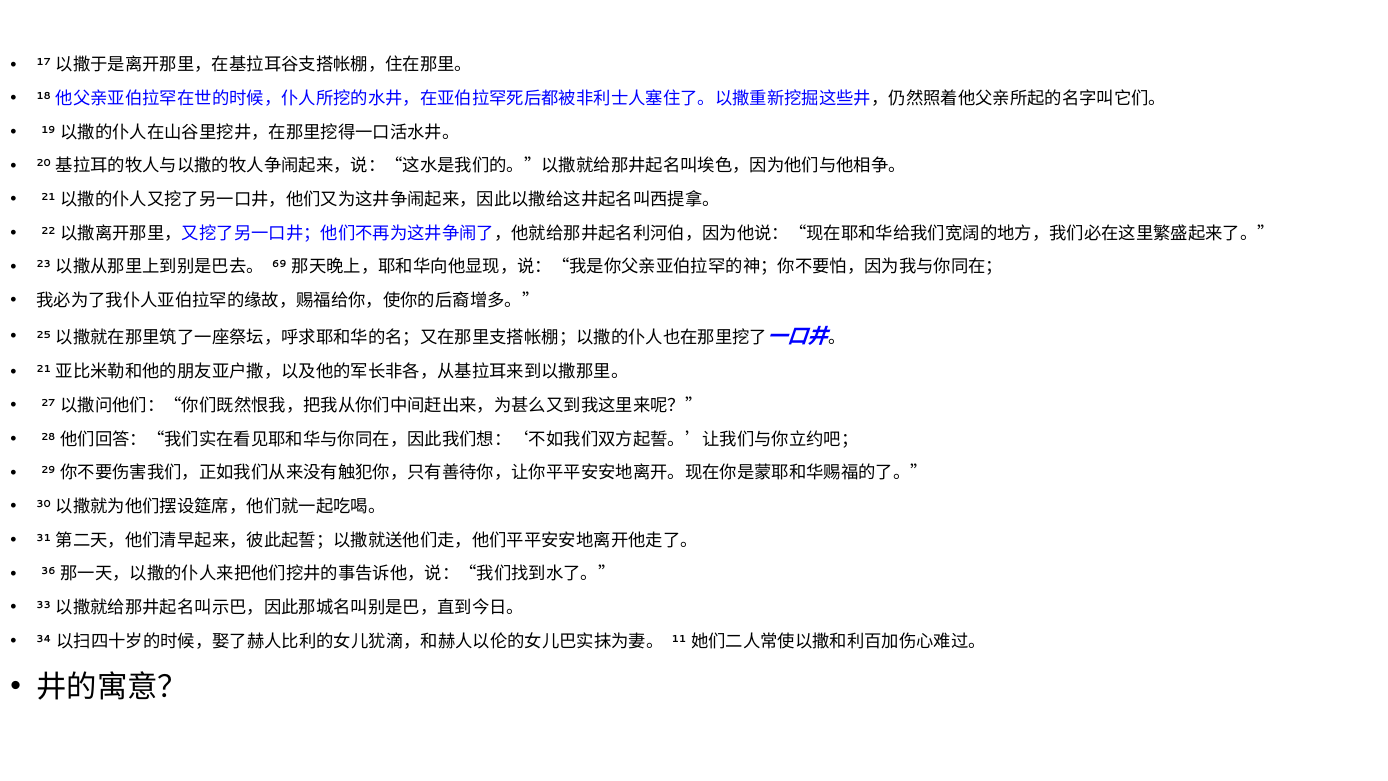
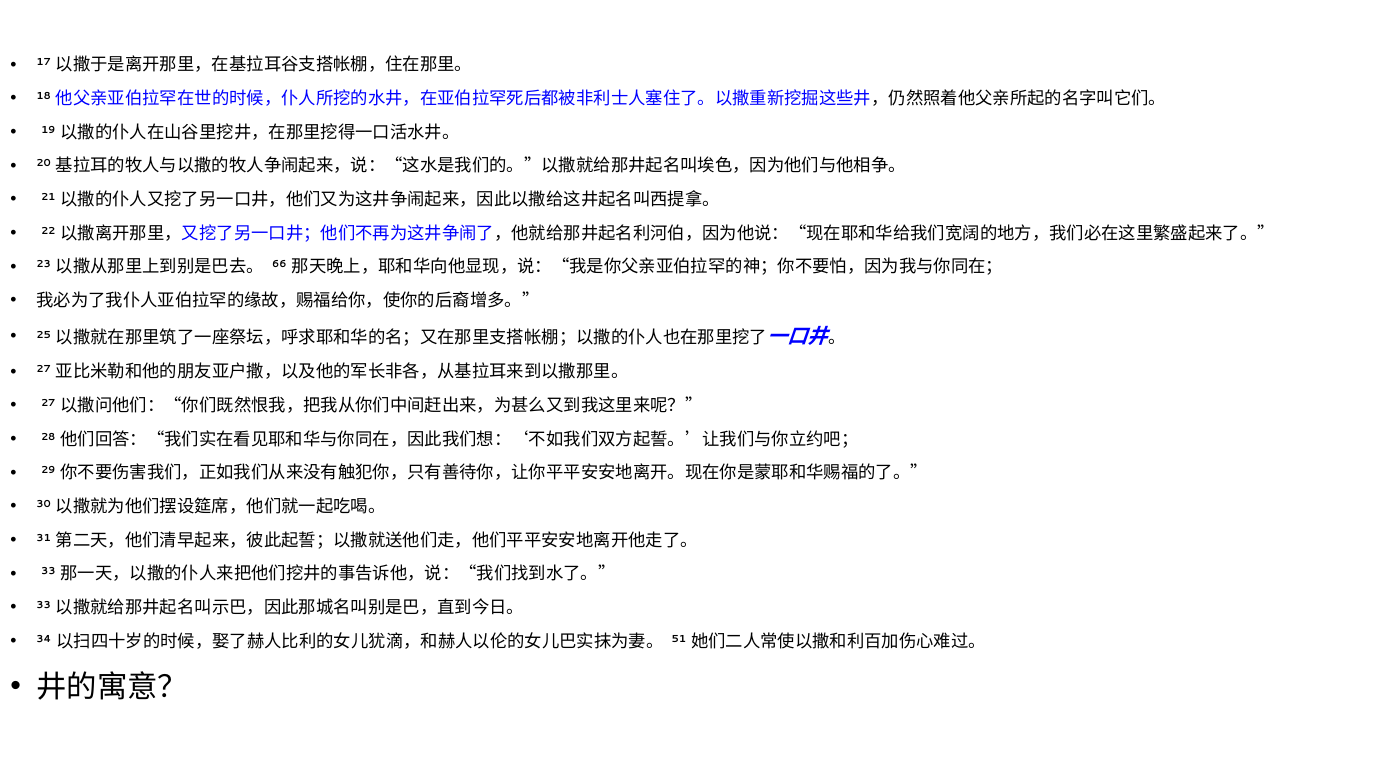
69: 69 -> 66 (279, 264)
21: 21 -> 27 (44, 369)
36: 36 -> 33 (48, 571)
11: 11 -> 51 (679, 639)
